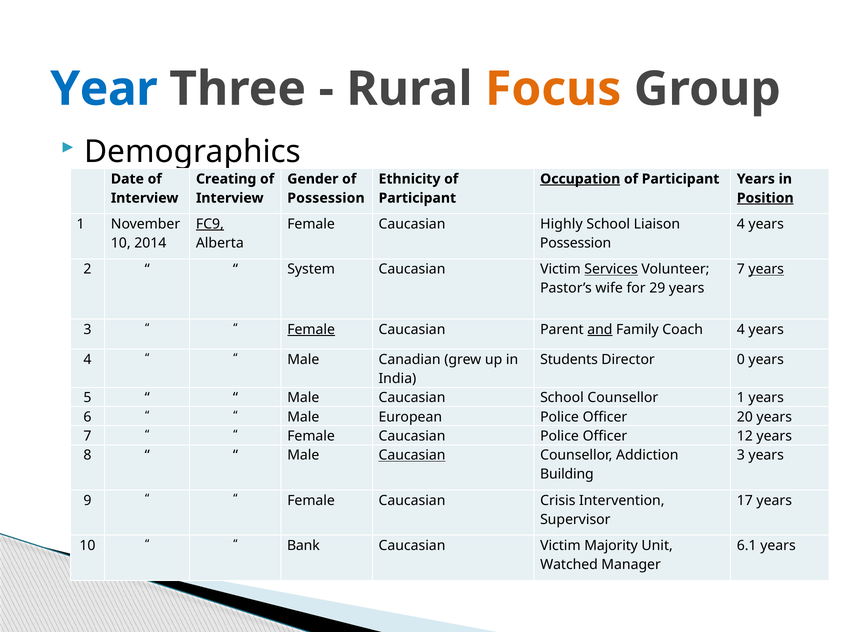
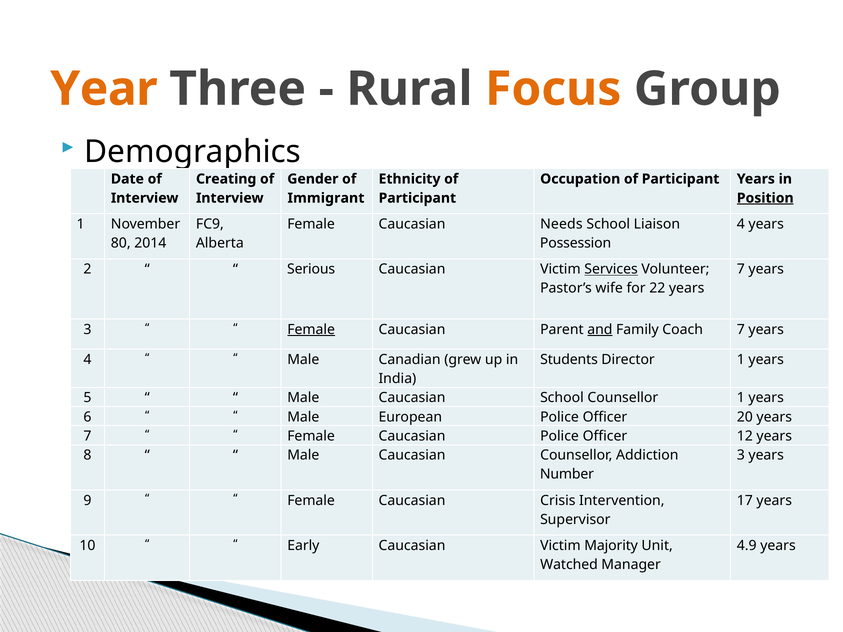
Year colour: blue -> orange (104, 89)
Occupation underline: present -> none (580, 179)
Possession: Possession -> Immigrant (326, 198)
FC9 underline: present -> none (210, 224)
Highly: Highly -> Needs (561, 224)
10: 10 -> 80 (121, 243)
System: System -> Serious (311, 269)
years underline: present -> none (766, 269)
29: 29 -> 22 (657, 288)
Coach 4: 4 -> 7 (741, 330)
Director 0: 0 -> 1 (741, 360)
Caucasian underline: present -> none (412, 455)
Building: Building -> Number (567, 475)
Bank: Bank -> Early (303, 546)
6.1: 6.1 -> 4.9 (747, 546)
